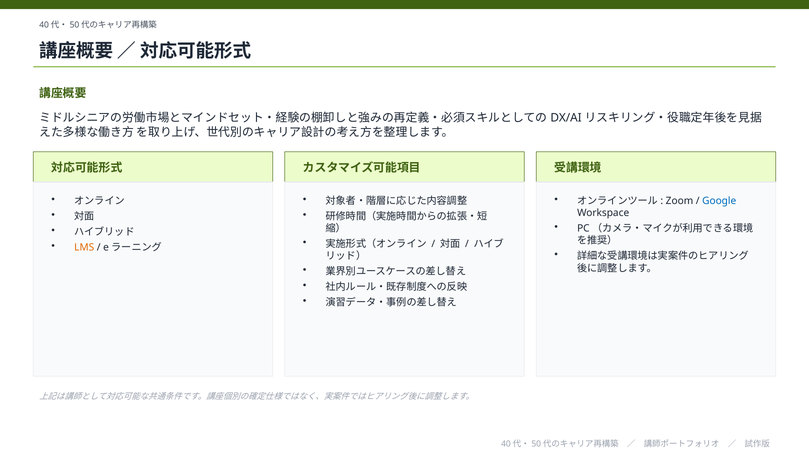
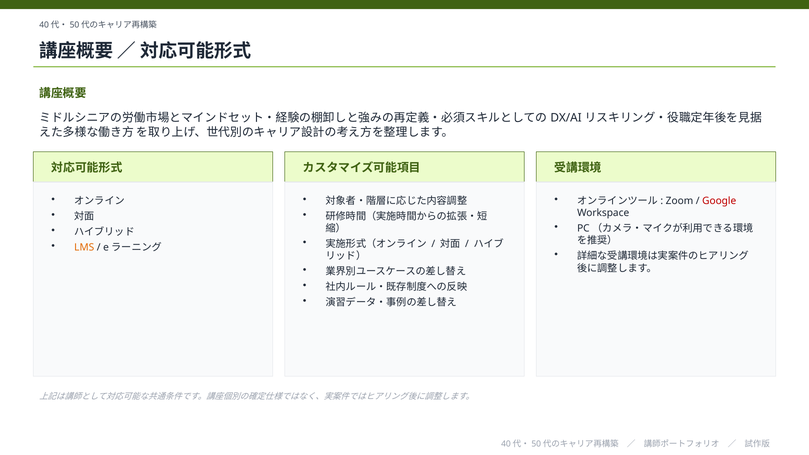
Google colour: blue -> red (719, 201)
